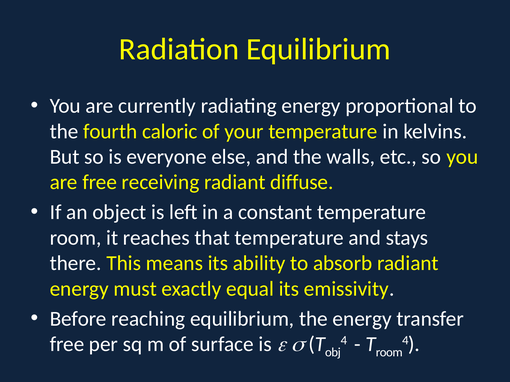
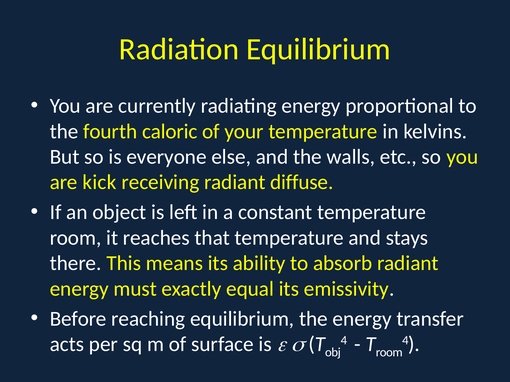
are free: free -> kick (99, 183)
free: free -> acts (67, 345)
